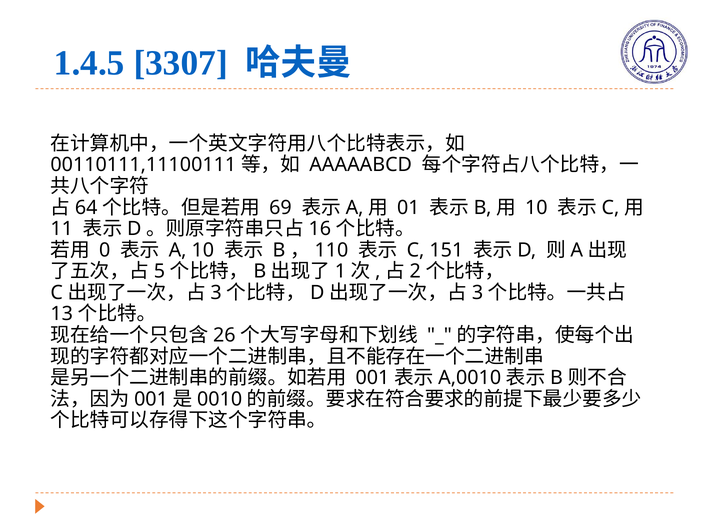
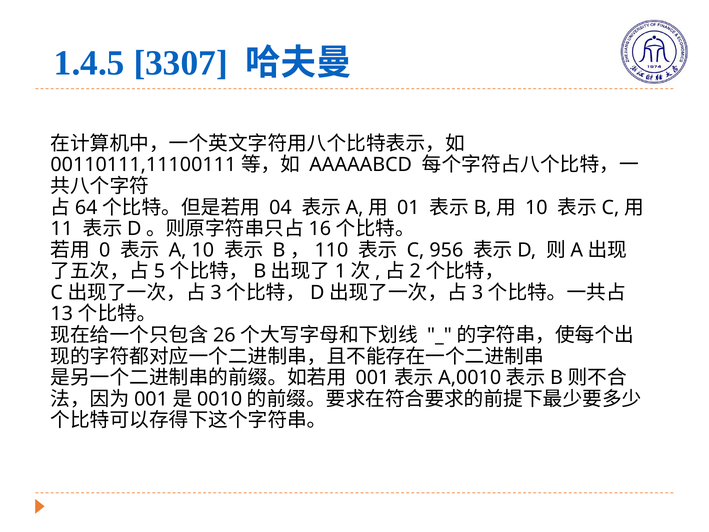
69: 69 -> 04 (280, 207)
151: 151 -> 956 (446, 250)
